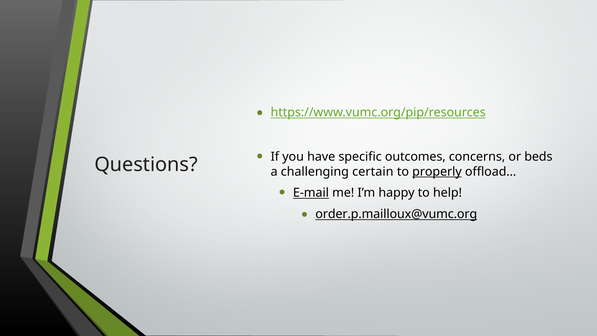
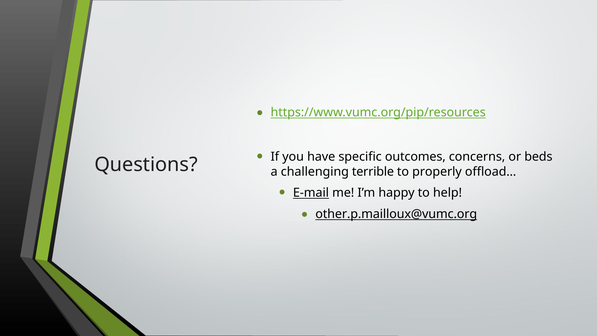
certain: certain -> terrible (373, 172)
properly underline: present -> none (437, 172)
order.p.mailloux@vumc.org: order.p.mailloux@vumc.org -> other.p.mailloux@vumc.org (396, 214)
